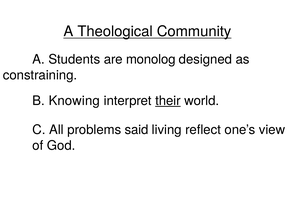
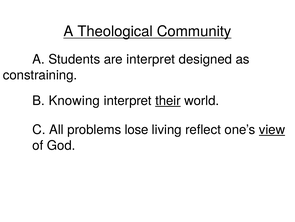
are monolog: monolog -> interpret (151, 59)
said: said -> lose (137, 129)
view underline: none -> present (272, 129)
